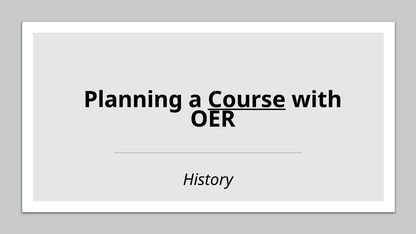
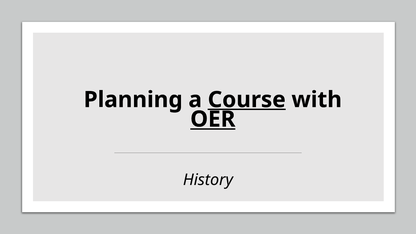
OER underline: none -> present (213, 119)
